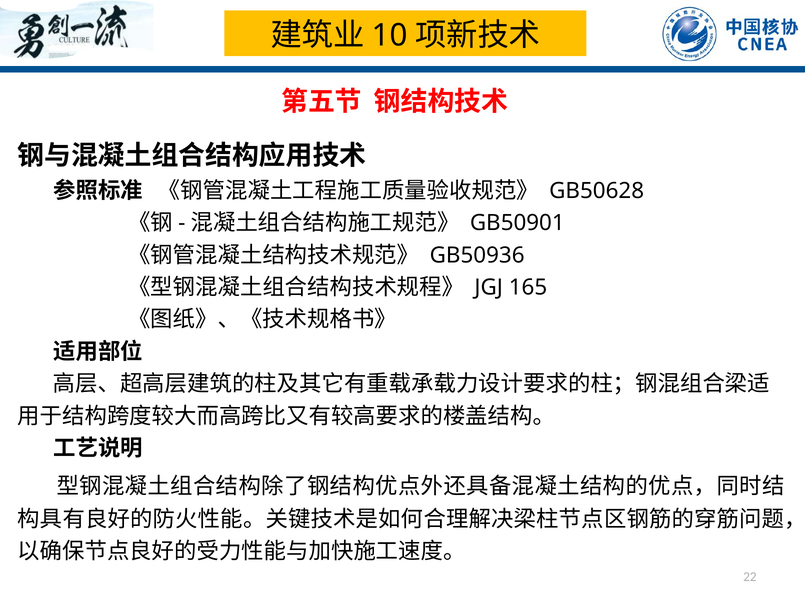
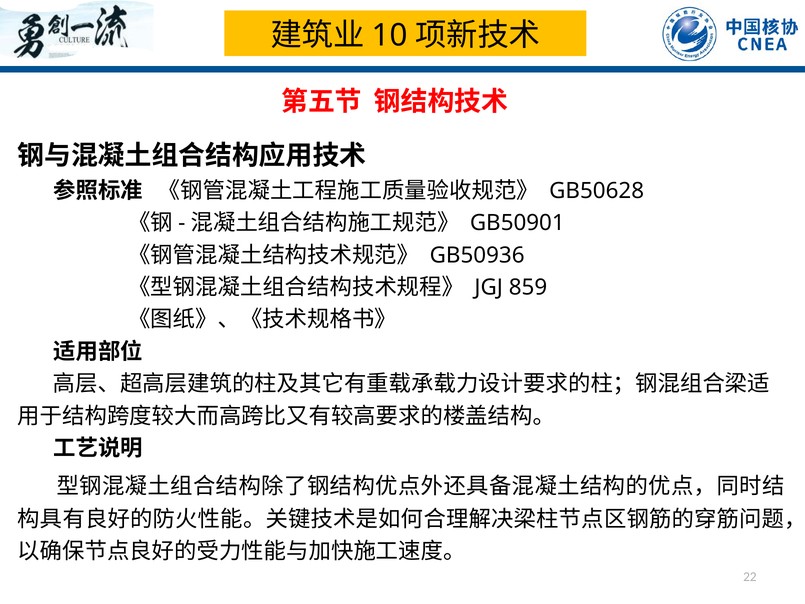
165: 165 -> 859 (528, 287)
